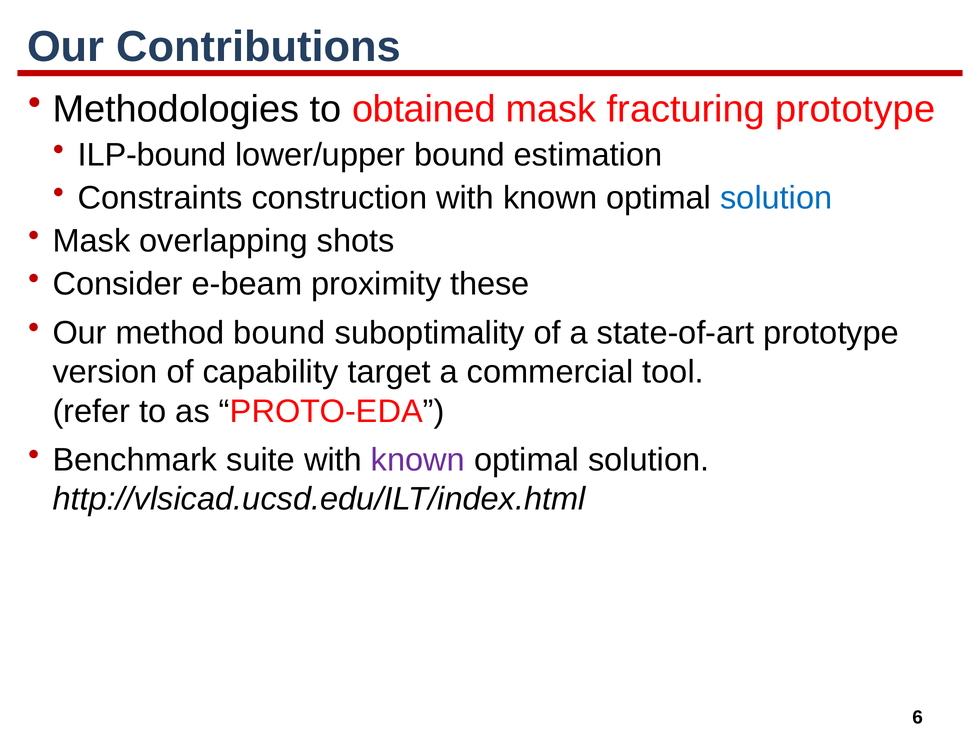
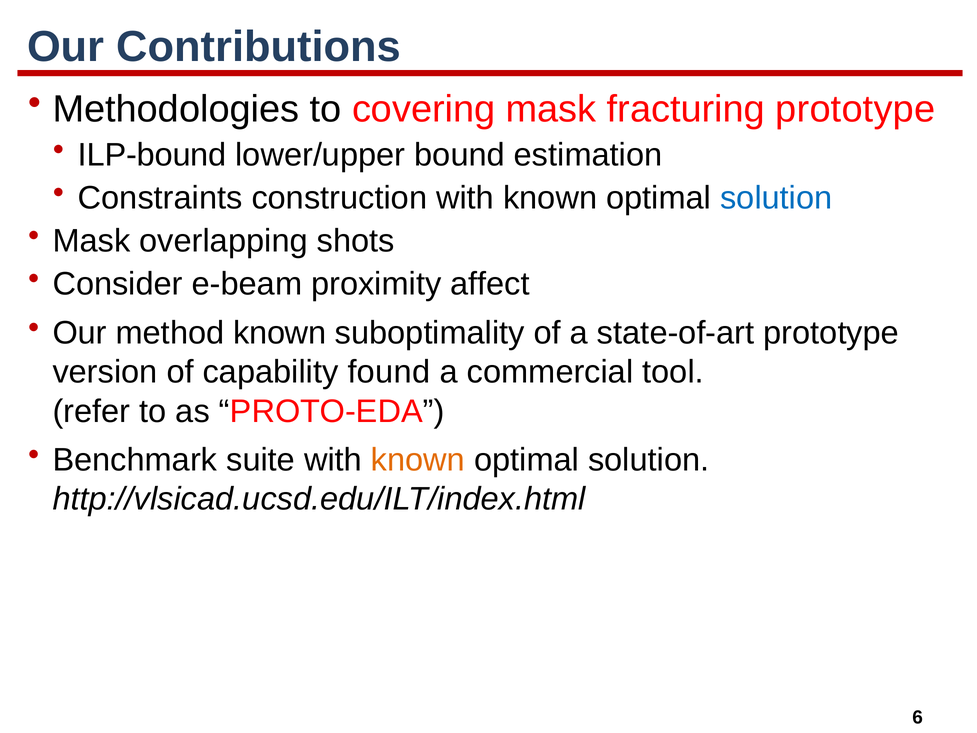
obtained: obtained -> covering (424, 109)
these: these -> affect (490, 284)
method bound: bound -> known (280, 333)
target: target -> found (389, 372)
known colour: purple -> orange (418, 460)
